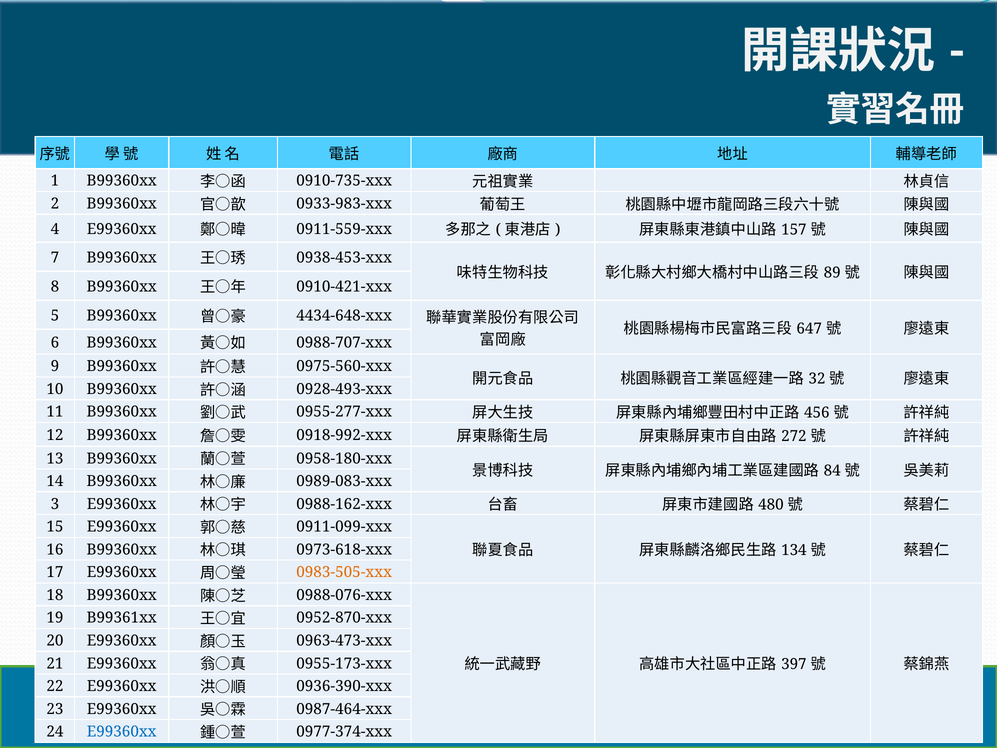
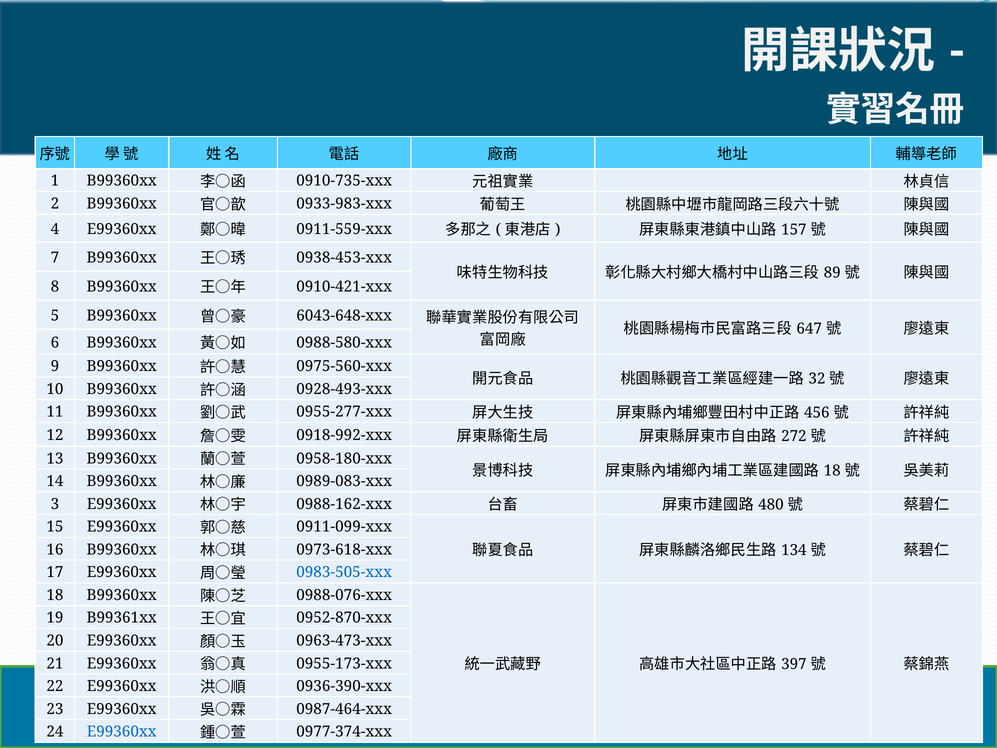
4434-648-xxx: 4434-648-xxx -> 6043-648-xxx (344, 316)
0988-707-xxx: 0988-707-xxx -> 0988-580-xxx (344, 342)
84: 84 -> 18 (832, 471)
0983-505-xxx colour: orange -> blue (344, 572)
